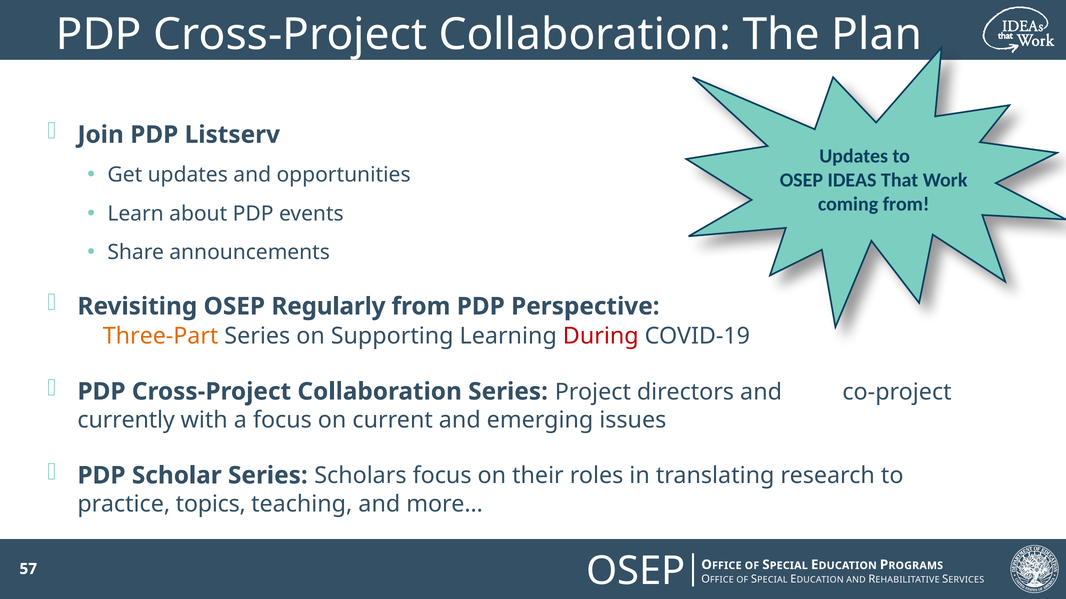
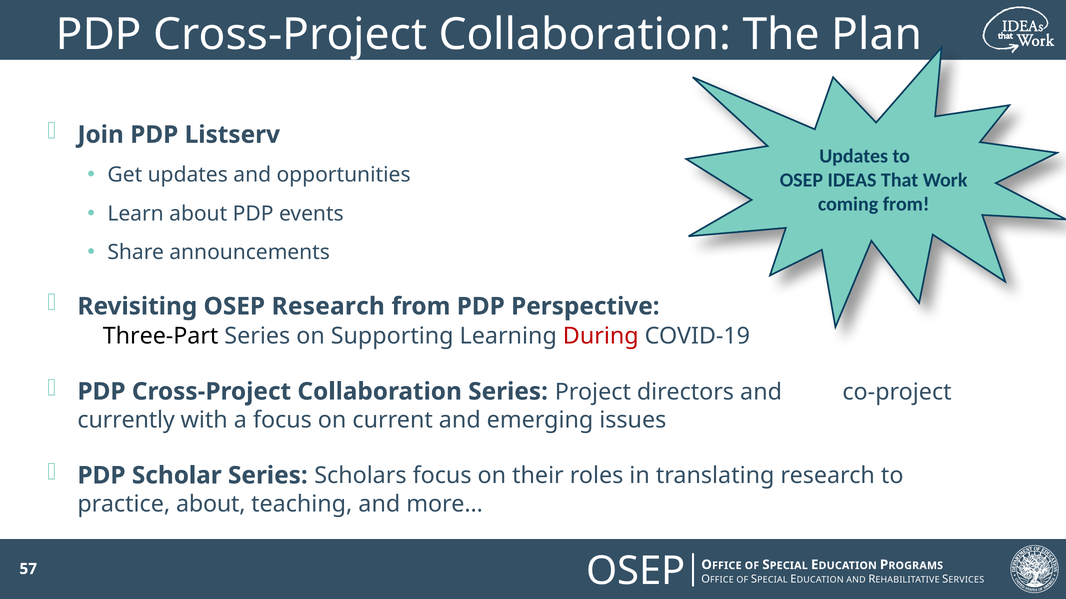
OSEP Regularly: Regularly -> Research (328, 307)
Three-Part colour: orange -> black (161, 336)
practice topics: topics -> about (211, 504)
